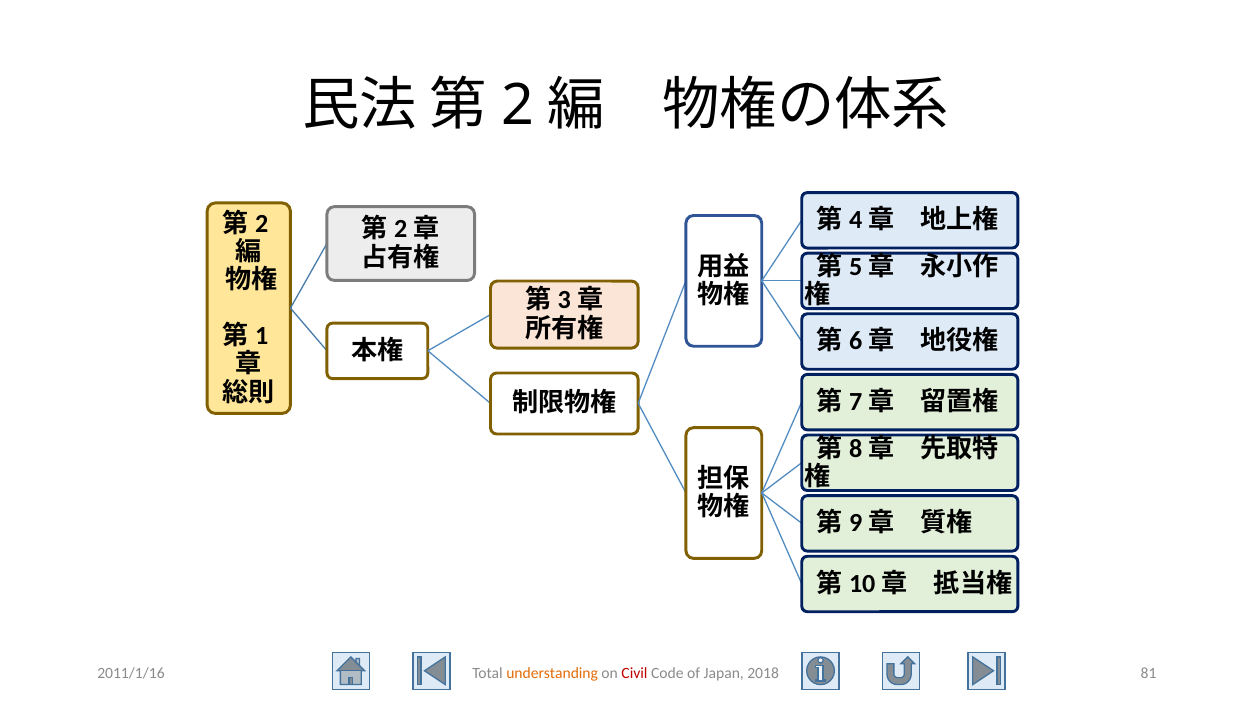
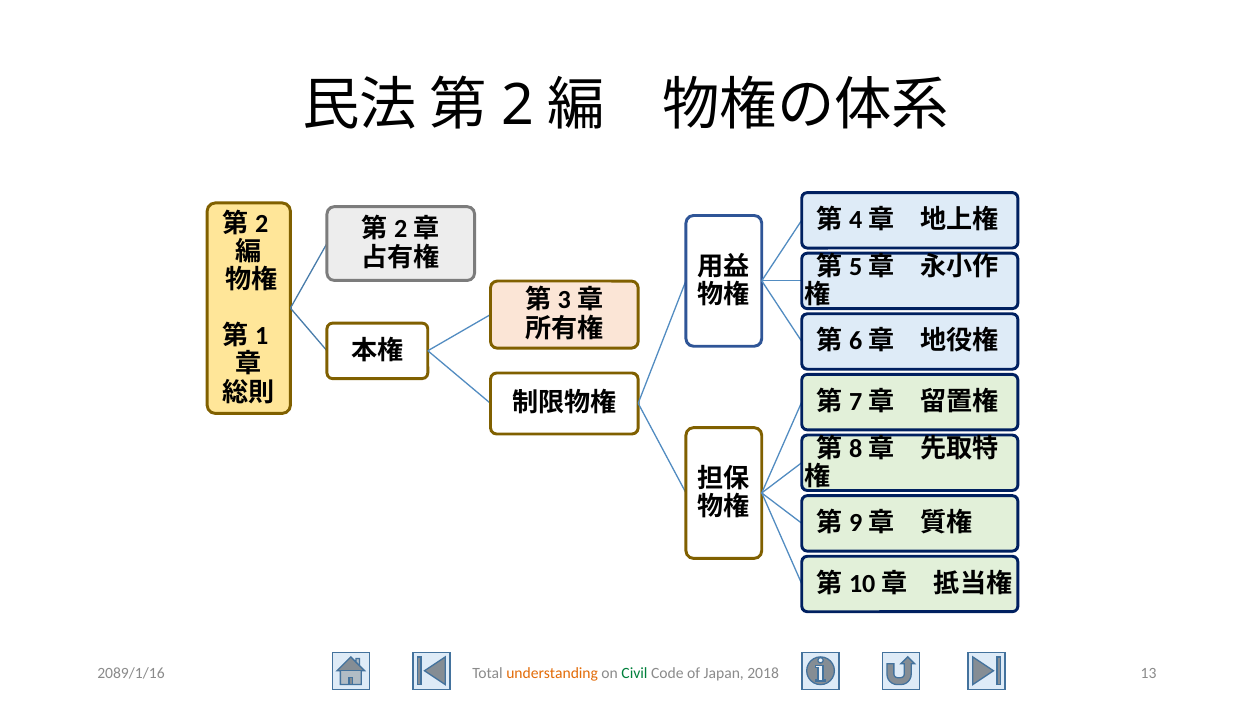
2011/1/16: 2011/1/16 -> 2089/1/16 (131, 673)
Civil colour: red -> green (634, 673)
81: 81 -> 13 (1149, 673)
